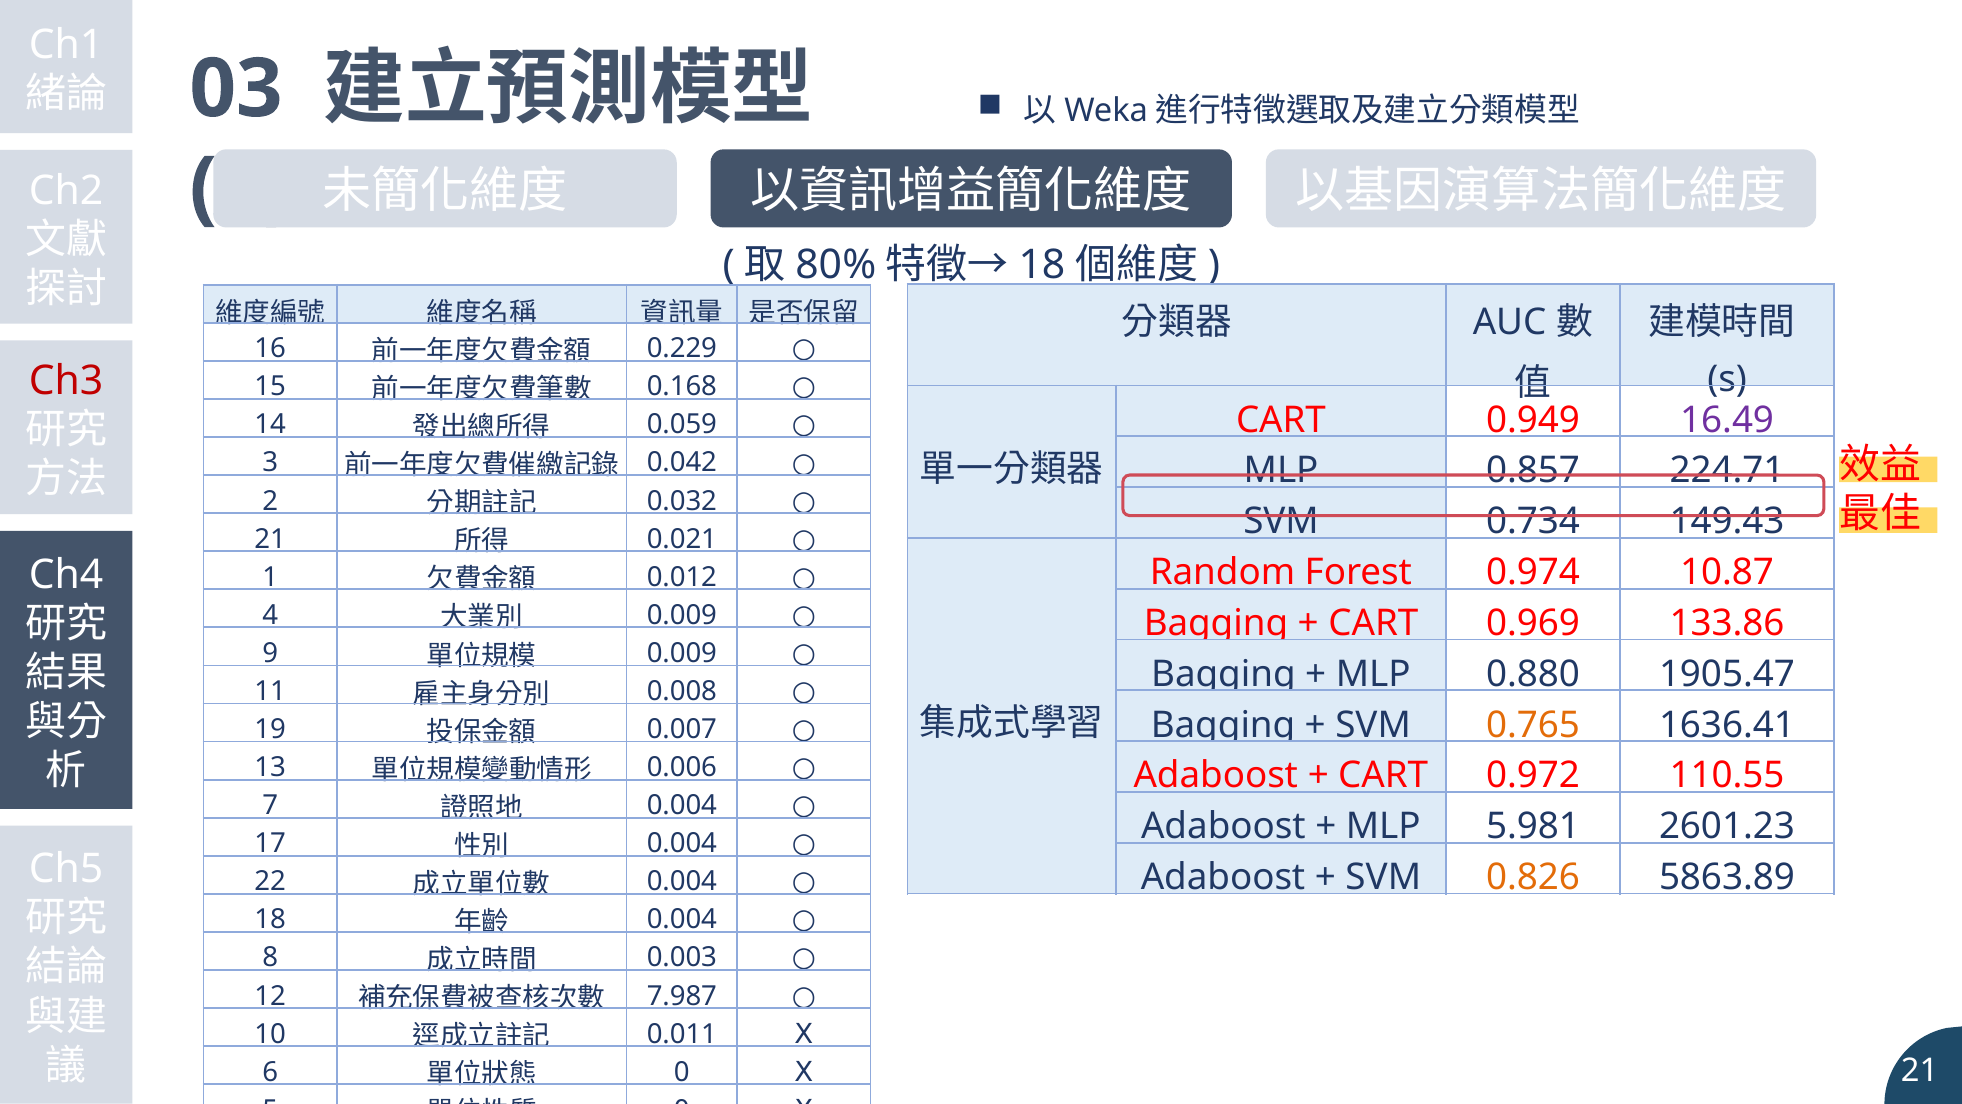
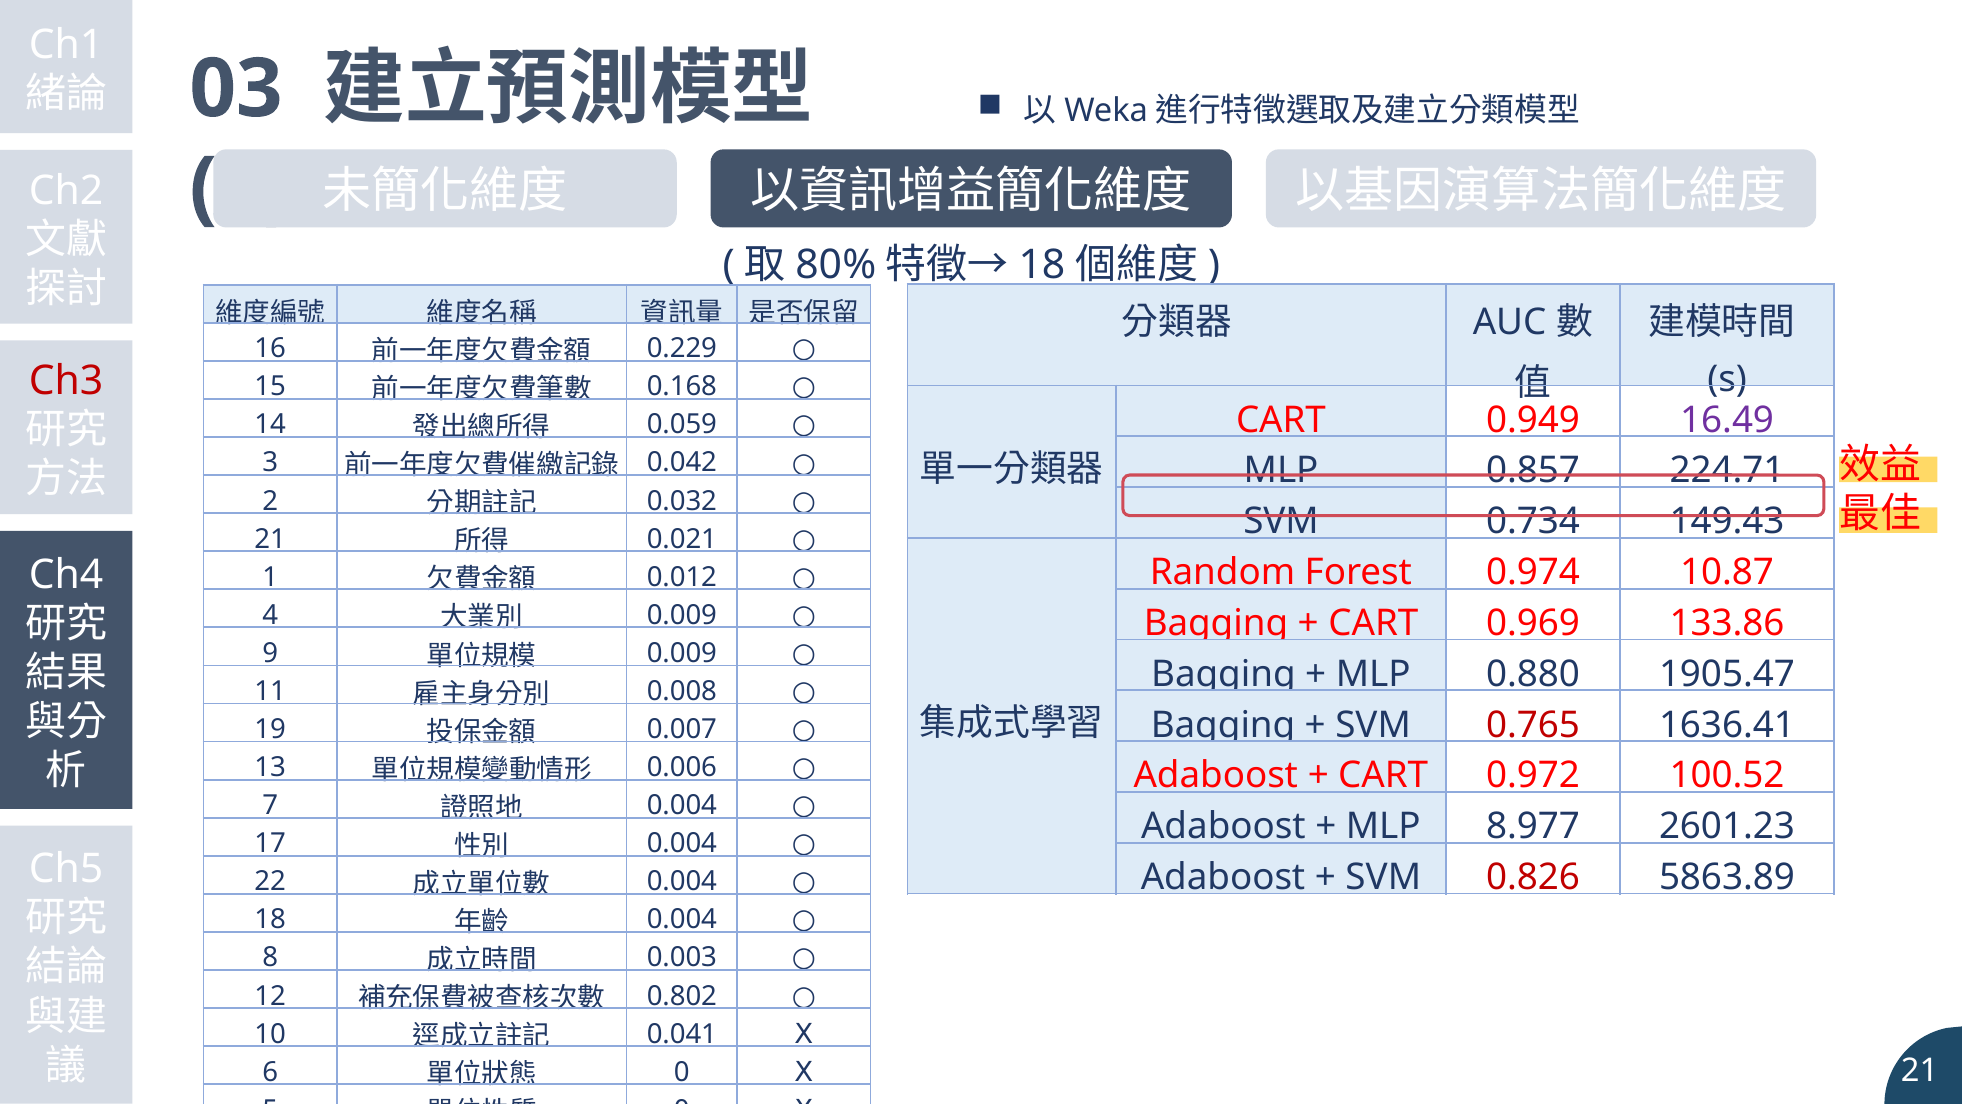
0.765 colour: orange -> red (1533, 725)
110.55: 110.55 -> 100.52 (1727, 775)
5.981: 5.981 -> 8.977 (1533, 826)
0.826 colour: orange -> red (1533, 877)
7.987: 7.987 -> 0.802 (682, 996)
0.011: 0.011 -> 0.041 (682, 1034)
